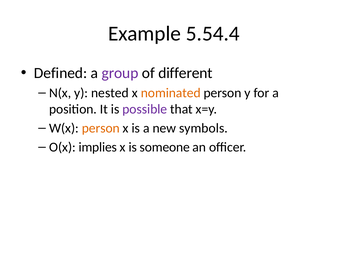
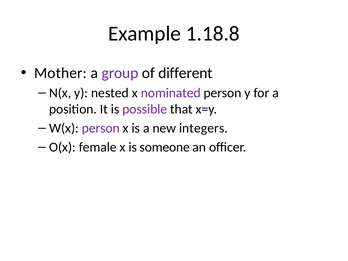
5.54.4: 5.54.4 -> 1.18.8 (213, 34)
Defined: Defined -> Mother (60, 73)
nominated colour: orange -> purple (171, 93)
person colour: orange -> purple (101, 128)
symbols: symbols -> integers (203, 128)
implies: implies -> female (98, 147)
